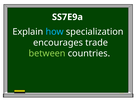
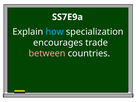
between colour: light green -> pink (47, 53)
